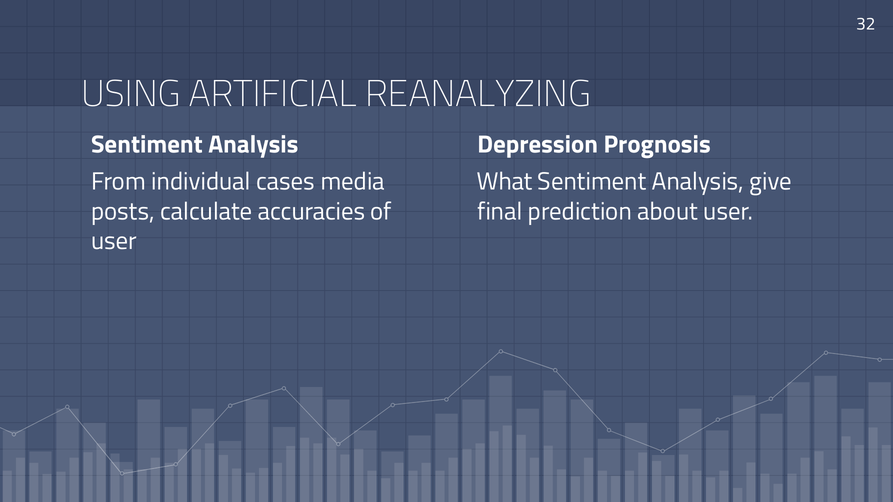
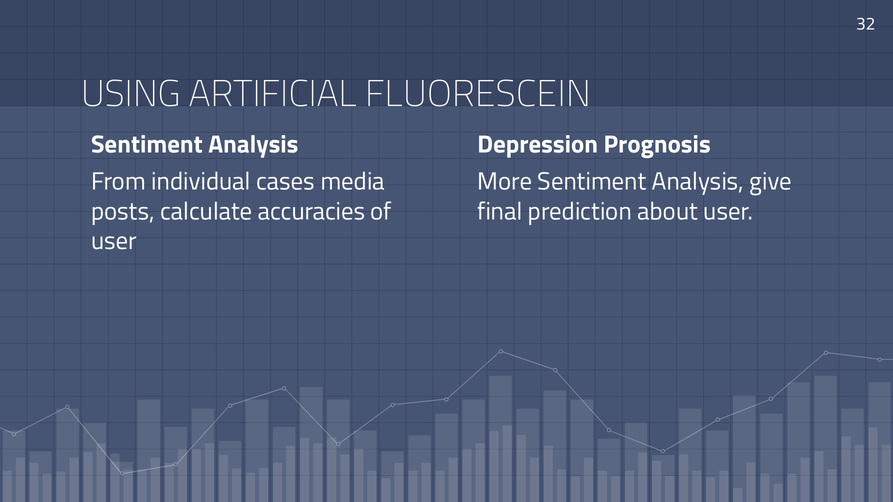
REANALYZING: REANALYZING -> FLUORESCEIN (478, 94)
What: What -> More (505, 182)
